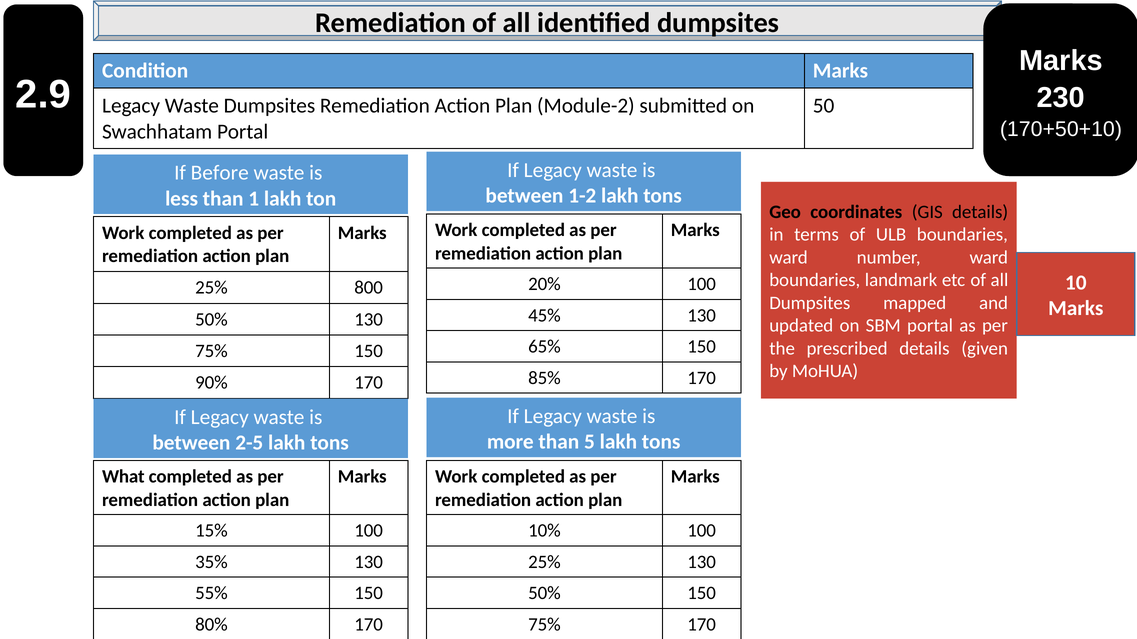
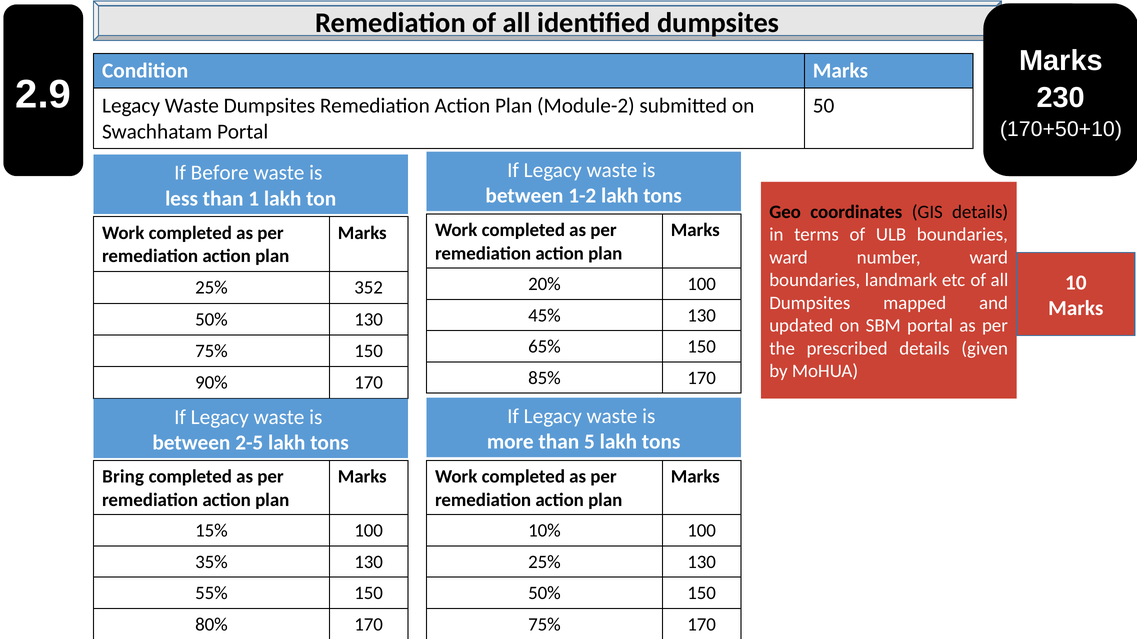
800: 800 -> 352 (369, 288)
What: What -> Bring (123, 477)
